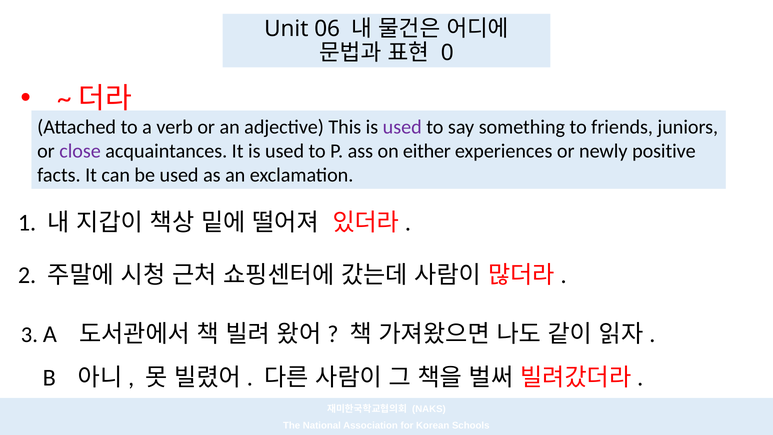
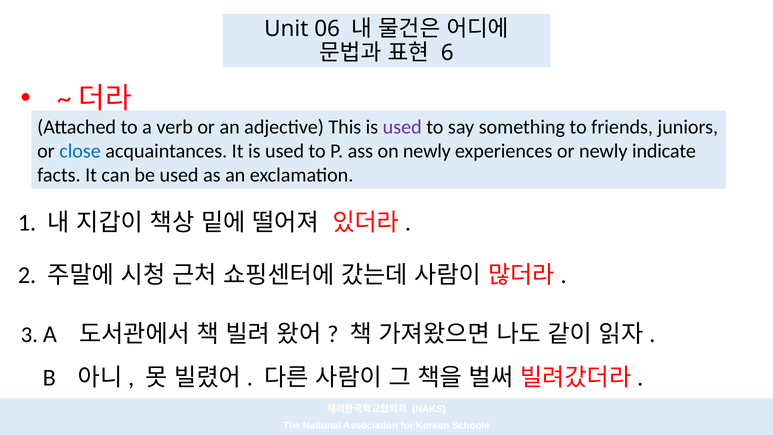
0: 0 -> 6 (447, 53)
close colour: purple -> blue (80, 151)
on either: either -> newly (427, 151)
positive: positive -> indicate (664, 151)
